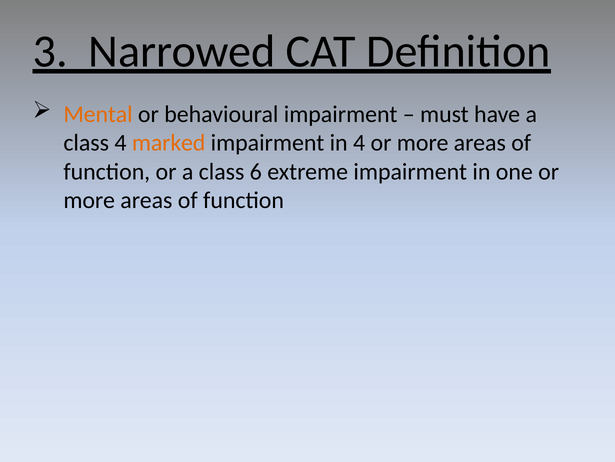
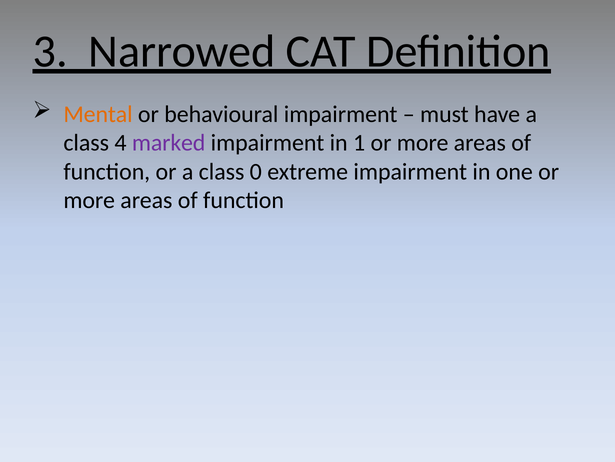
marked colour: orange -> purple (169, 143)
in 4: 4 -> 1 (359, 143)
6: 6 -> 0 (256, 171)
